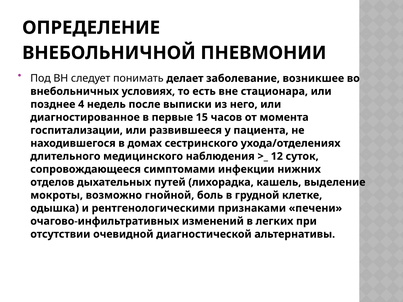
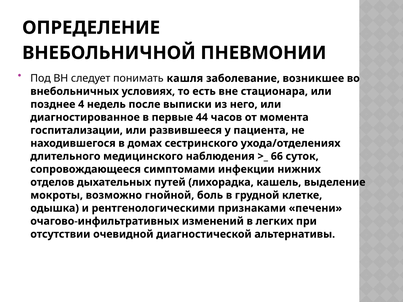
делает: делает -> кашля (185, 78)
15: 15 -> 44 (202, 117)
12: 12 -> 66 (277, 156)
